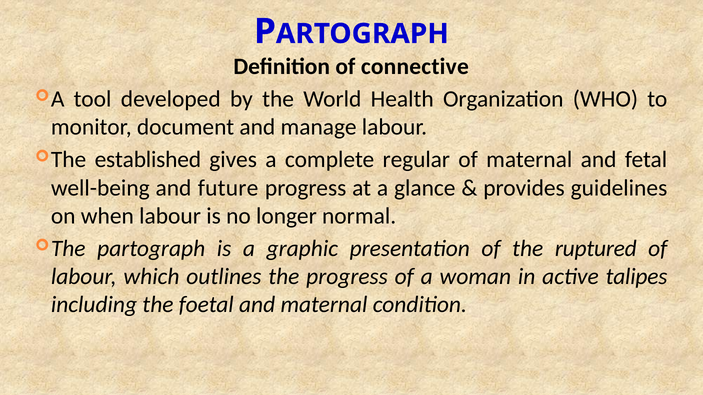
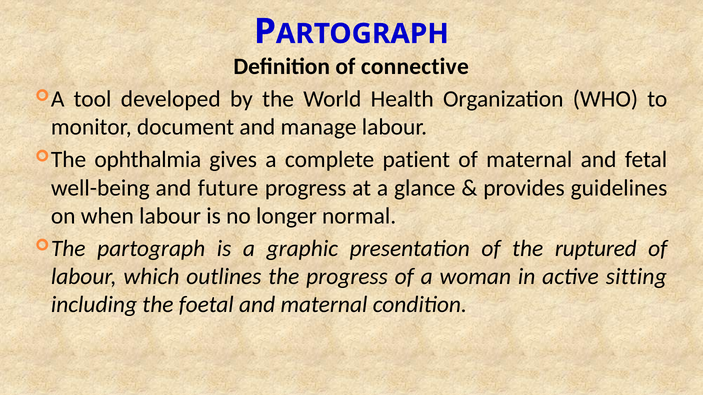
established: established -> ophthalmia (148, 160)
regular: regular -> patient (416, 160)
talipes: talipes -> sitting (636, 277)
